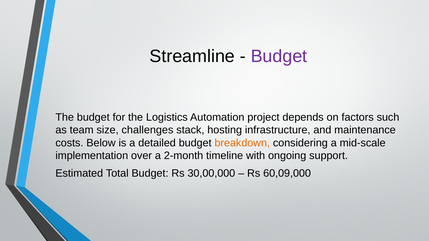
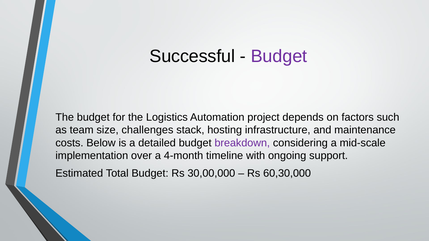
Streamline: Streamline -> Successful (192, 56)
breakdown colour: orange -> purple (242, 143)
2-month: 2-month -> 4-month (184, 156)
60,09,000: 60,09,000 -> 60,30,000 (287, 174)
